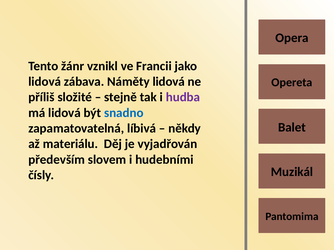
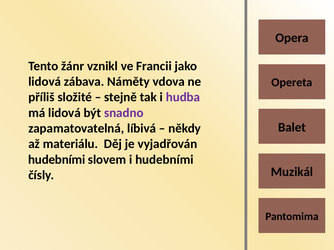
Náměty lidová: lidová -> vdova (169, 82)
snadno colour: blue -> purple (124, 113)
především: především -> hudebními (57, 160)
